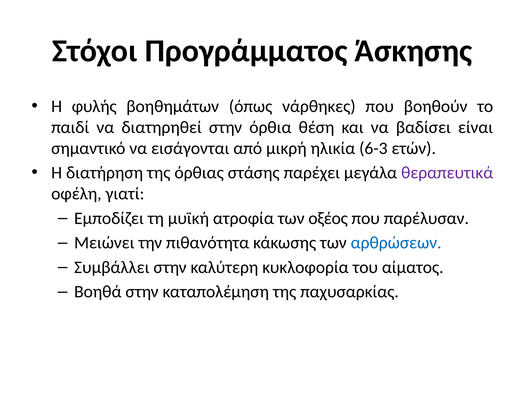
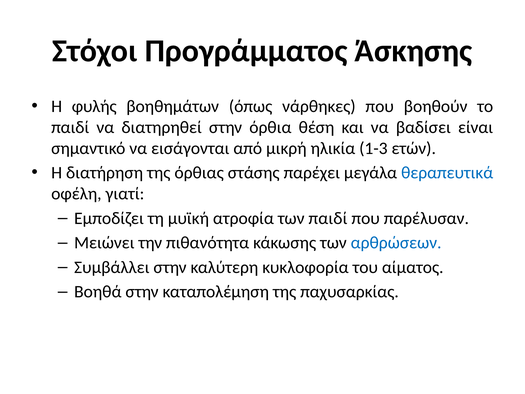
6-3: 6-3 -> 1-3 (373, 148)
θεραπευτικά colour: purple -> blue (447, 173)
των οξέος: οξέος -> παιδί (328, 218)
